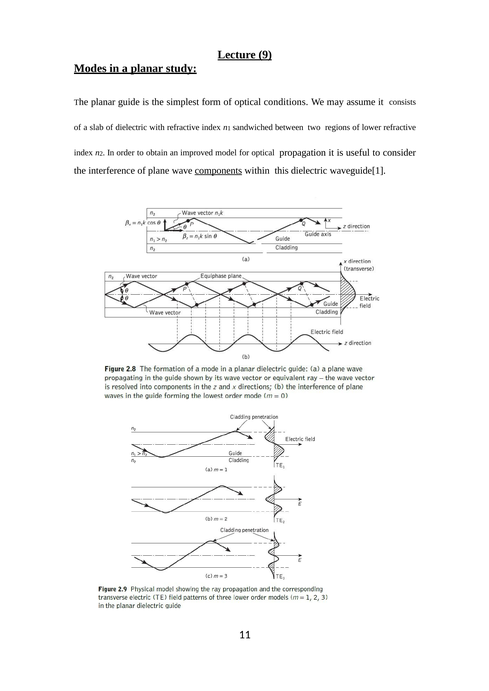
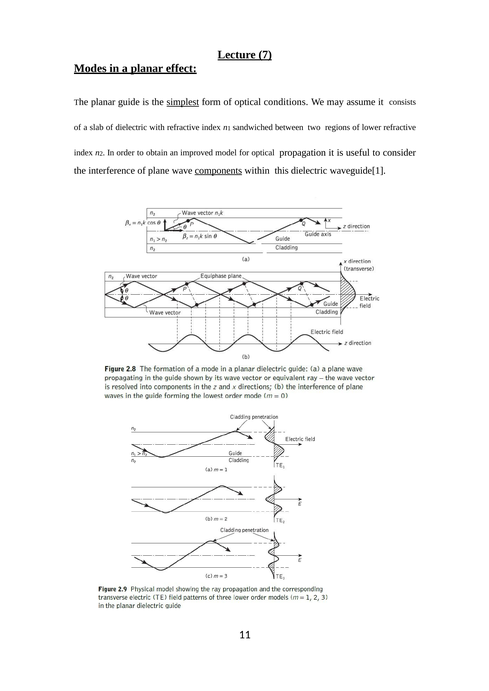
9: 9 -> 7 (265, 55)
study: study -> effect (181, 68)
simplest underline: none -> present (183, 102)
